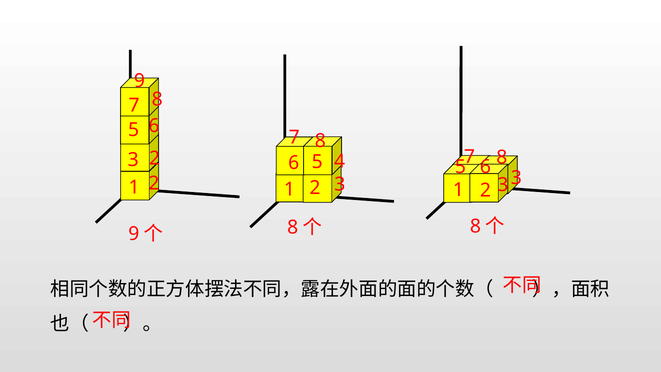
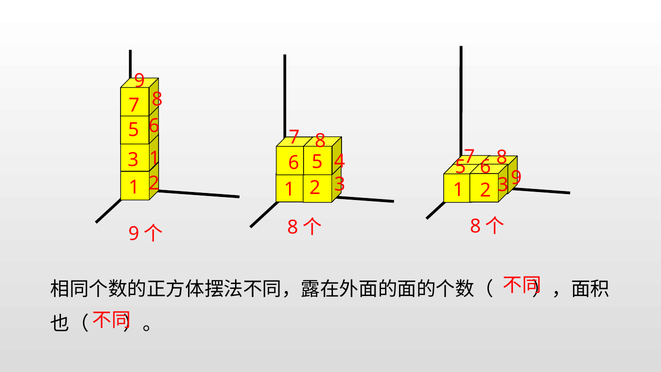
3 2: 2 -> 1 (155, 158)
3 3: 3 -> 9 (516, 178)
